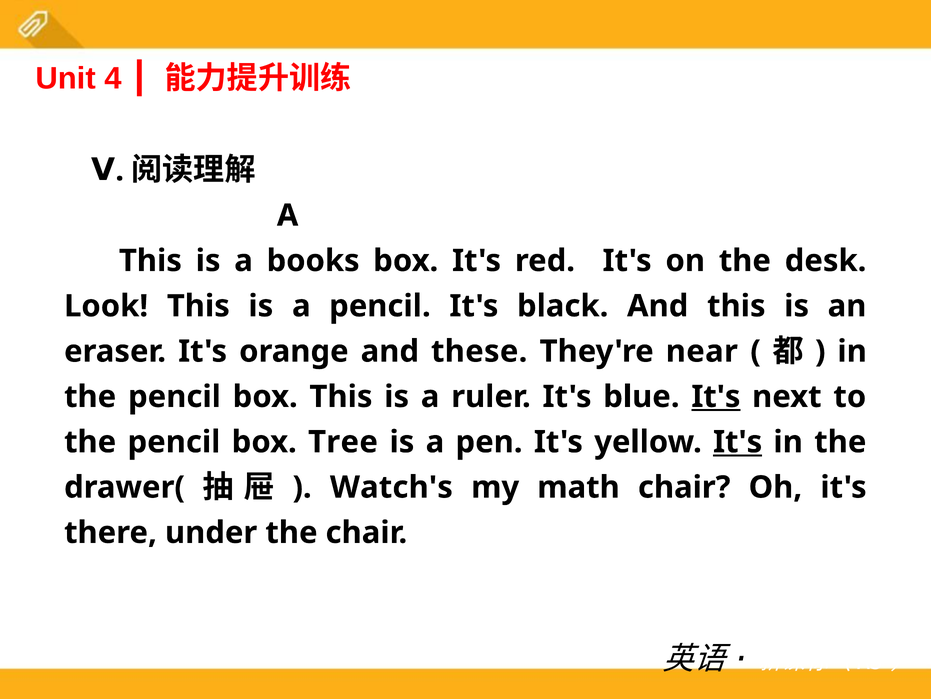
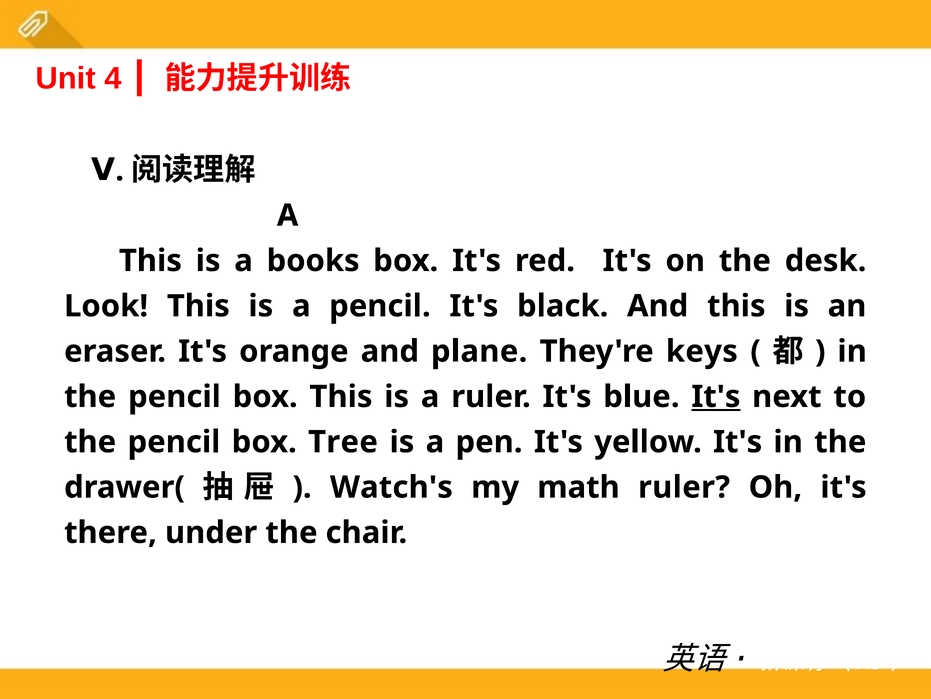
these: these -> plane (479, 351)
near: near -> keys (702, 351)
It's underline: present -> none (738, 442)
math chair: chair -> ruler (684, 487)
